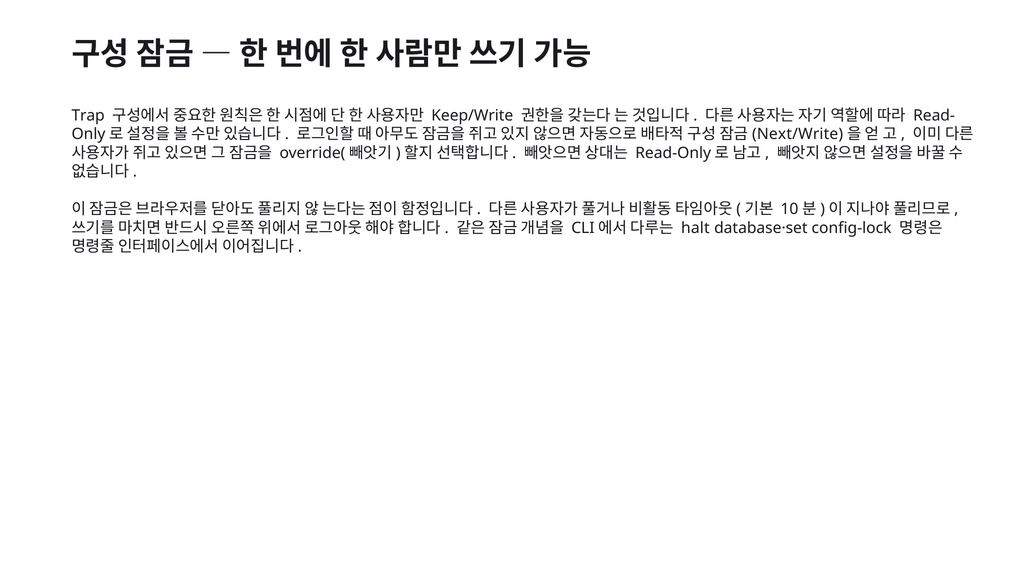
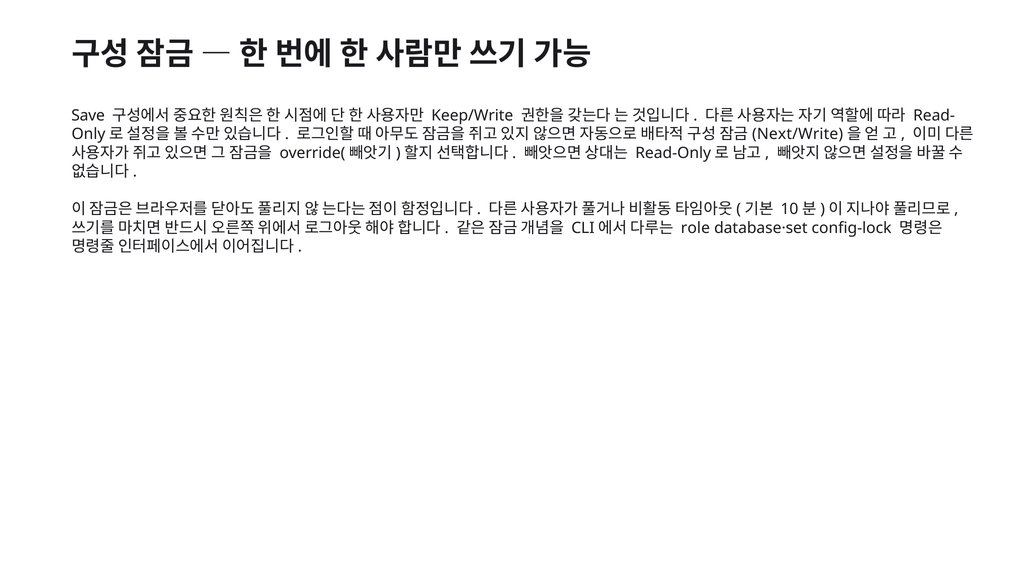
Trap: Trap -> Save (88, 115)
halt: halt -> role (695, 228)
